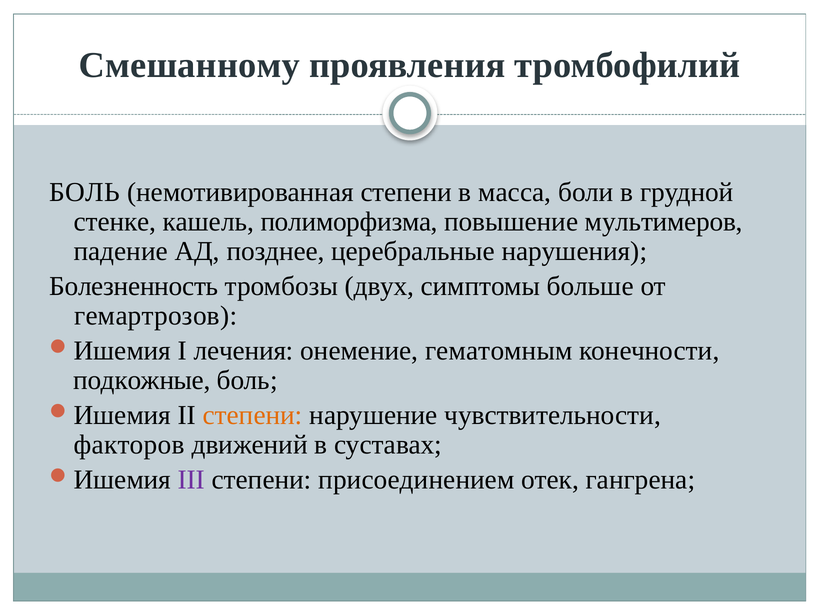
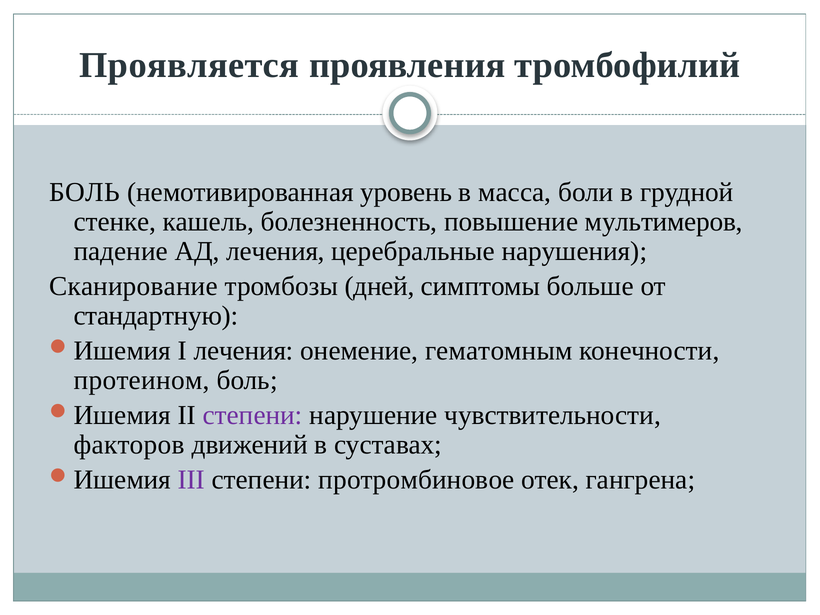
Смешанному: Смешанному -> Проявляется (189, 65)
немотивированная степени: степени -> уровень (406, 192)
полиморфизма: полиморфизма -> болезненность (349, 222)
АД позднее: позднее -> лечения (276, 251)
Болезненность: Болезненность -> Сканирование (134, 286)
двух: двух -> дней (380, 286)
гемартрозов: гемартрозов -> стандартную (156, 316)
подкожные: подкожные -> протеином (142, 380)
степени colour: orange -> purple (253, 415)
присоединением: присоединением -> протромбиновое (416, 480)
